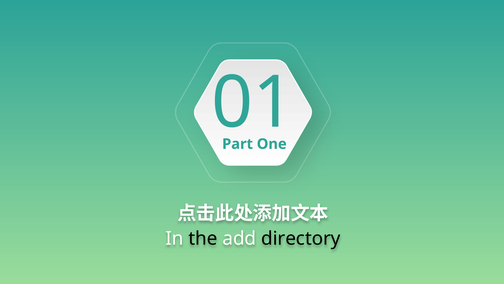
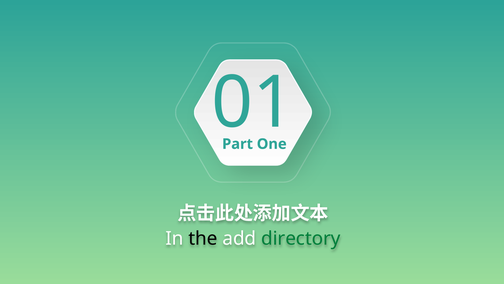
directory colour: black -> green (301, 238)
